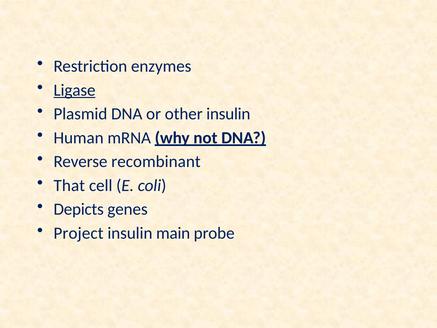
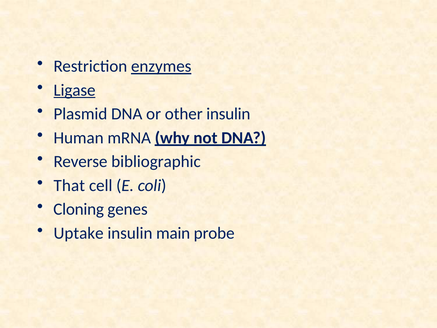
enzymes underline: none -> present (161, 66)
recombinant: recombinant -> bibliographic (156, 162)
Depicts: Depicts -> Cloning (79, 209)
Project: Project -> Uptake (79, 233)
